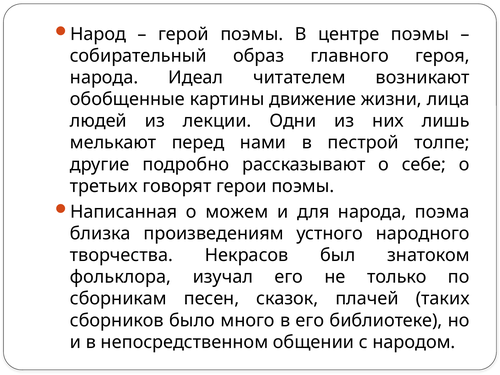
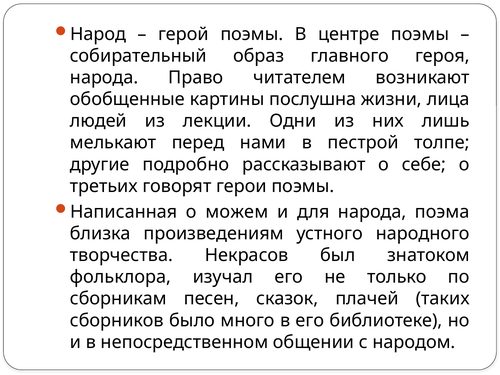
Идеал: Идеал -> Право (196, 78)
движение: движение -> послушна (313, 99)
